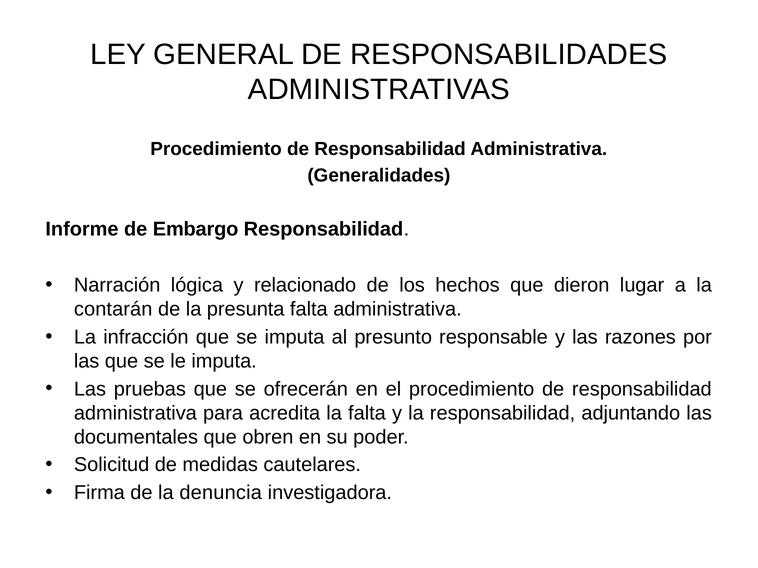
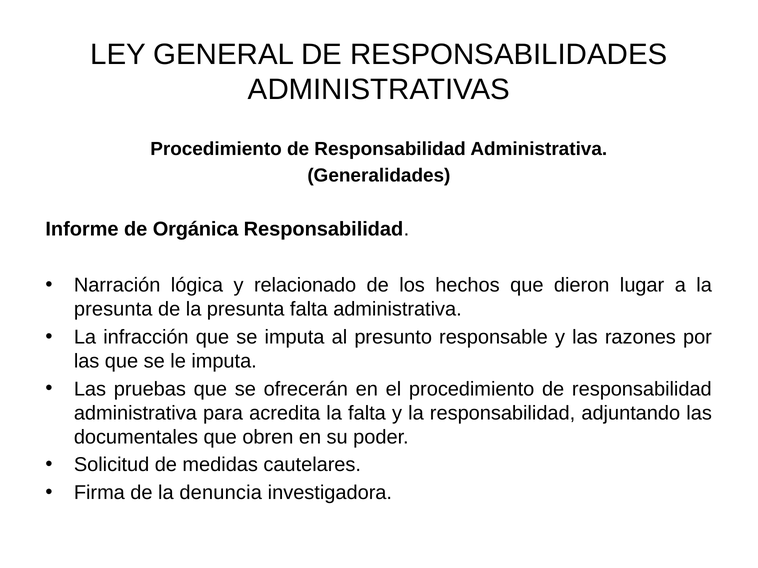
Embargo: Embargo -> Orgánica (196, 230)
contarán: contarán -> presunta (113, 309)
